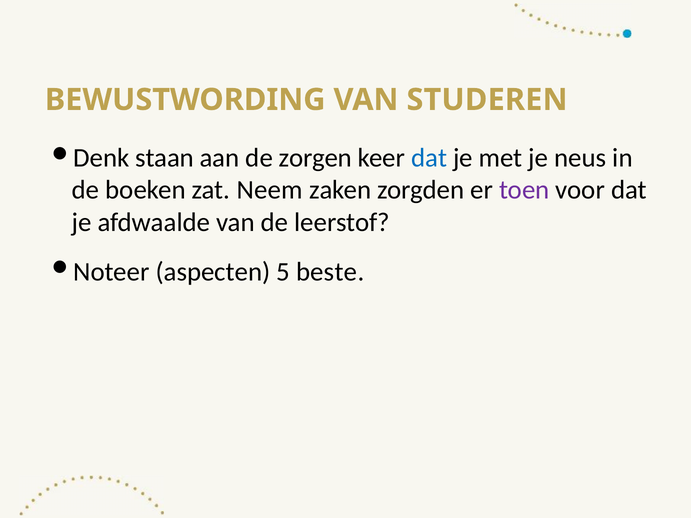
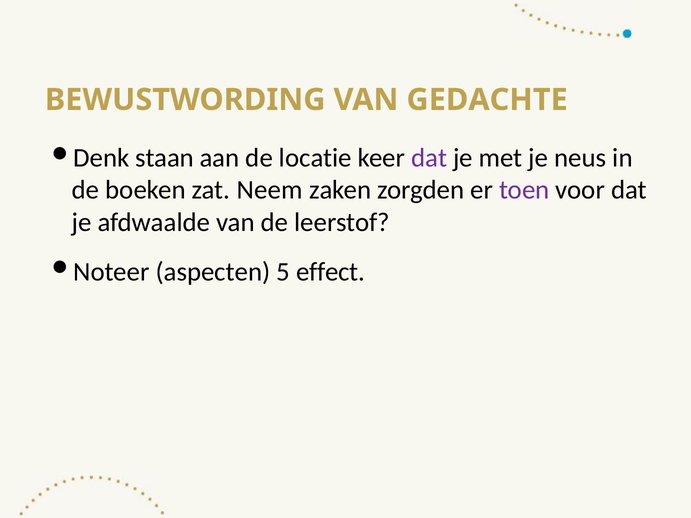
STUDEREN: STUDEREN -> GEDACHTE (487, 100)
zorgen: zorgen -> locatie (315, 158)
dat colour: blue -> purple (429, 158)
beste: beste -> effect (330, 272)
